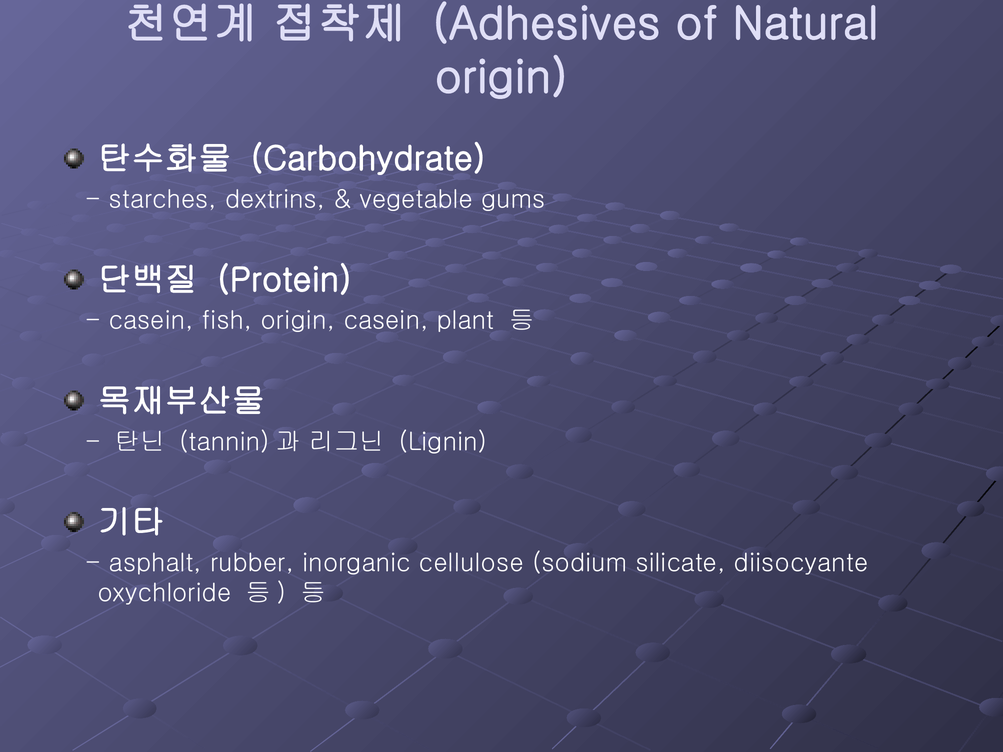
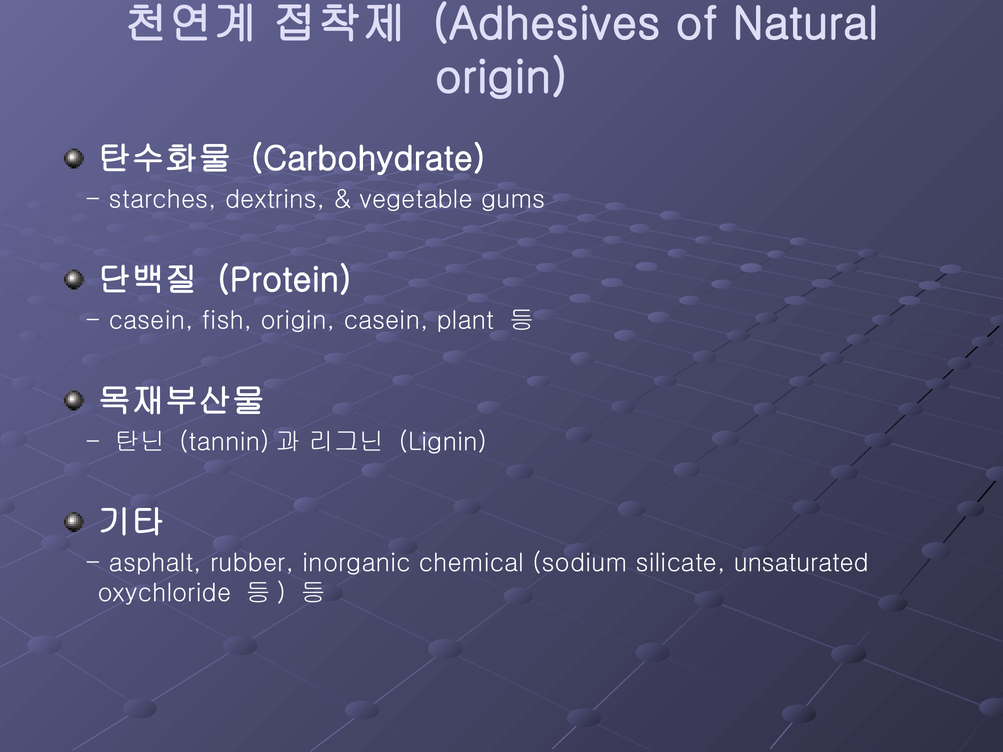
cellulose: cellulose -> chemical (471, 563)
diisocyante: diisocyante -> unsaturated (801, 563)
